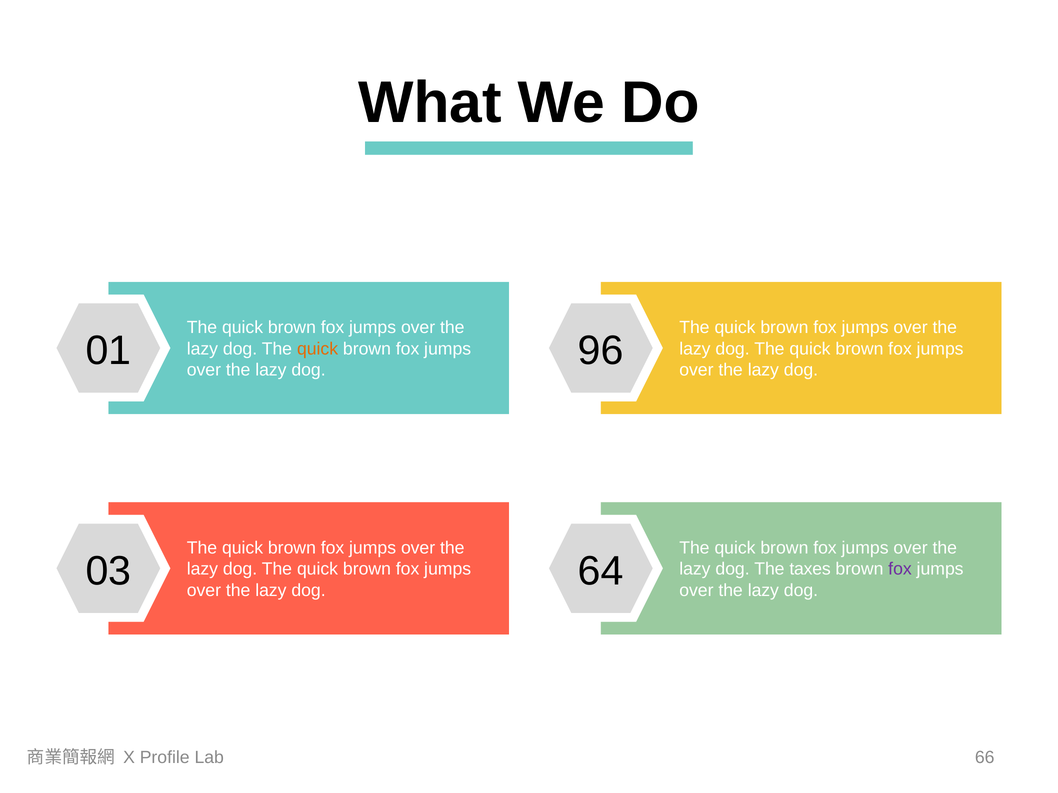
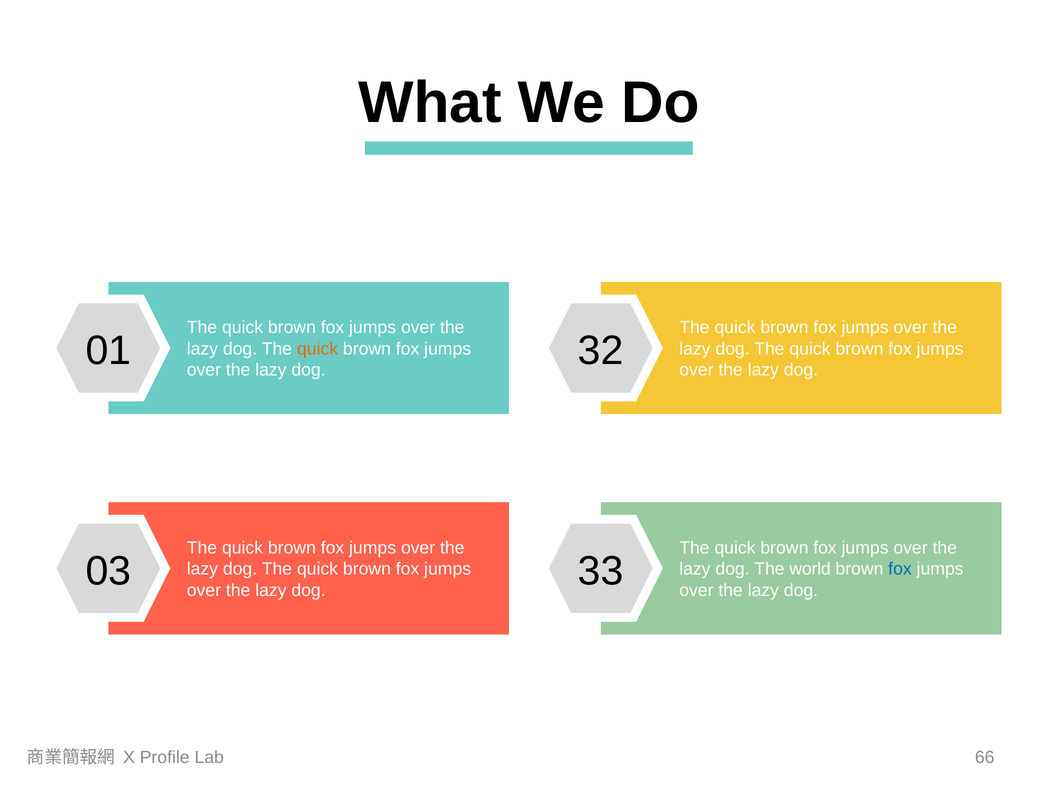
96: 96 -> 32 (601, 351)
taxes: taxes -> world (810, 569)
fox colour: purple -> blue (900, 569)
64: 64 -> 33 (601, 572)
